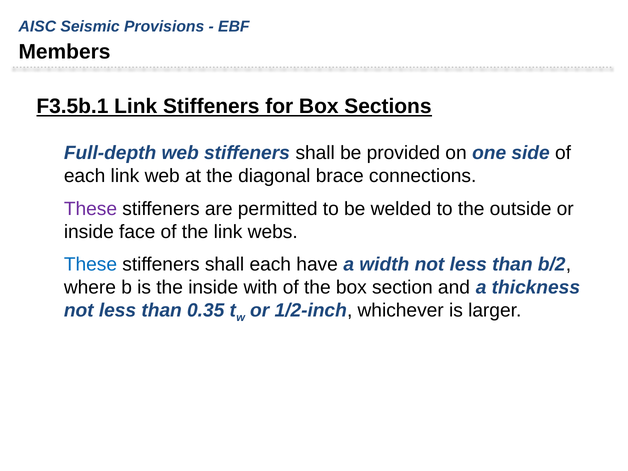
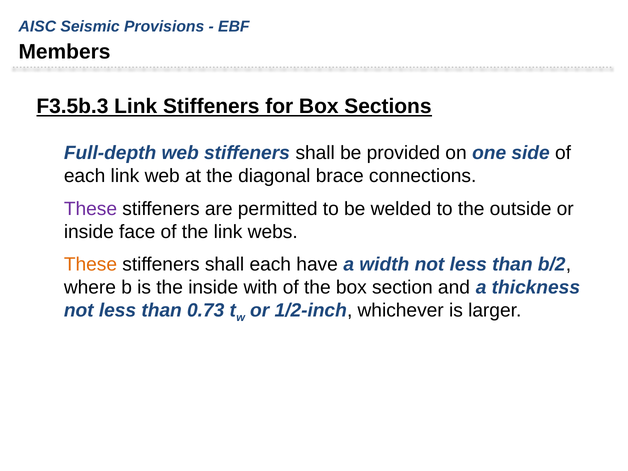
F3.5b.1: F3.5b.1 -> F3.5b.3 (72, 107)
These colour: blue -> orange (90, 264)
0.35: 0.35 -> 0.73 (206, 310)
